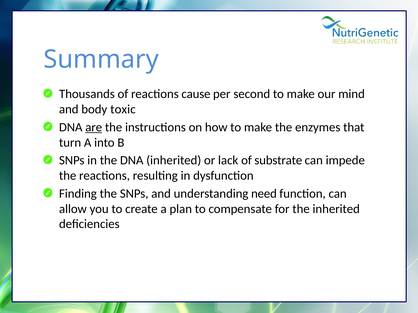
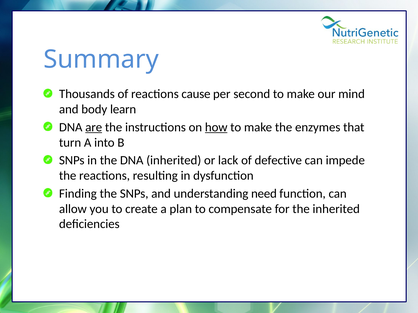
toxic: toxic -> learn (123, 110)
how underline: none -> present (216, 127)
substrate: substrate -> defective (278, 161)
